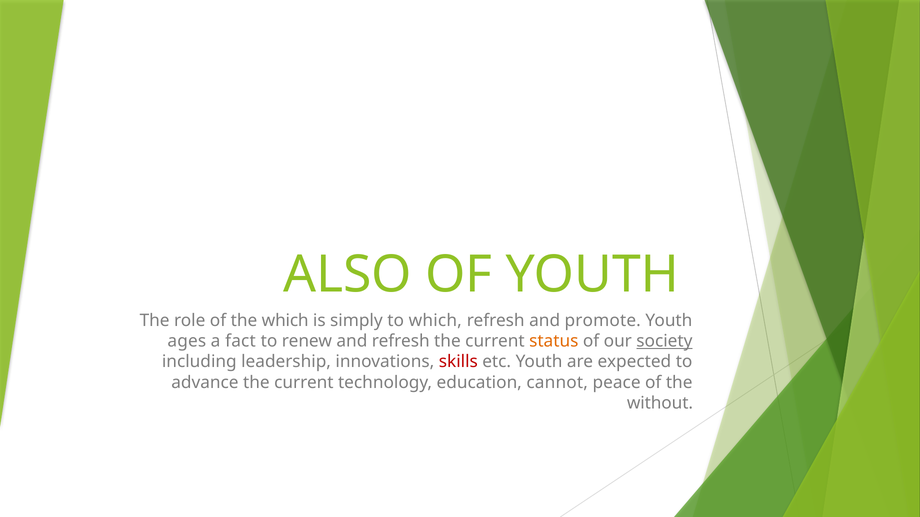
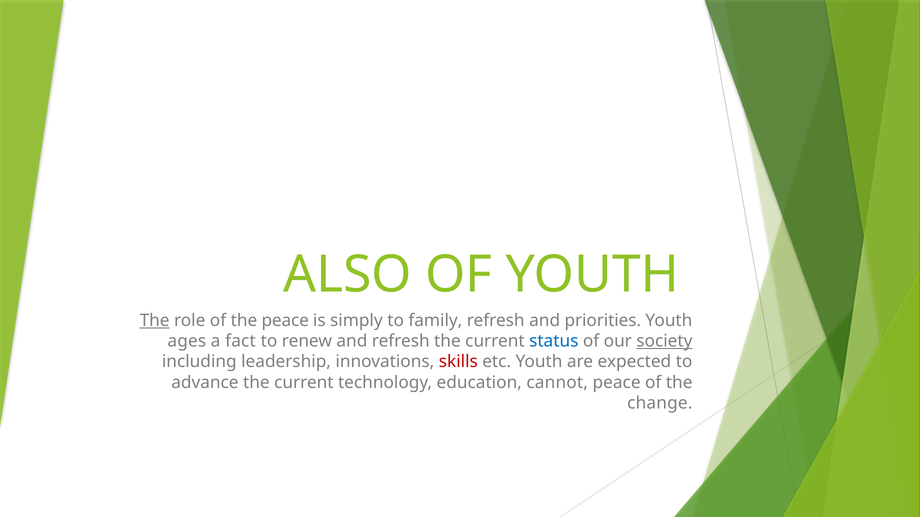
The underline: none -> present (155, 321)
the which: which -> peace (285, 321)
to which: which -> family (435, 321)
promote: promote -> priorities (603, 321)
status colour: orange -> blue (554, 341)
without: without -> change (660, 403)
